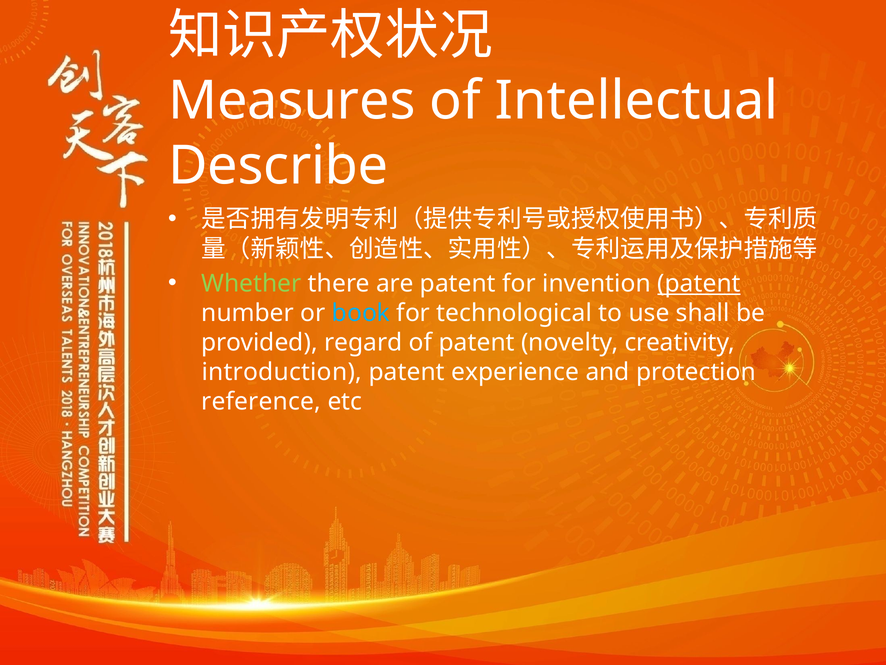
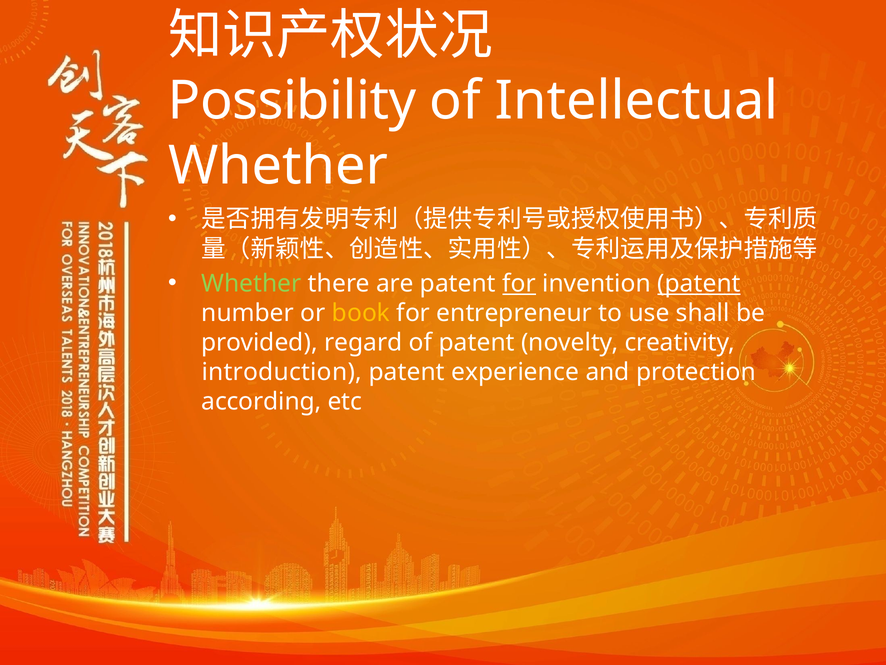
Measures: Measures -> Possibility (292, 101)
Describe: Describe -> Whether (278, 166)
for underline: none -> present (519, 283)
book colour: light blue -> yellow (361, 313)
technological: technological -> entrepreneur (514, 313)
reference: reference -> according (261, 401)
